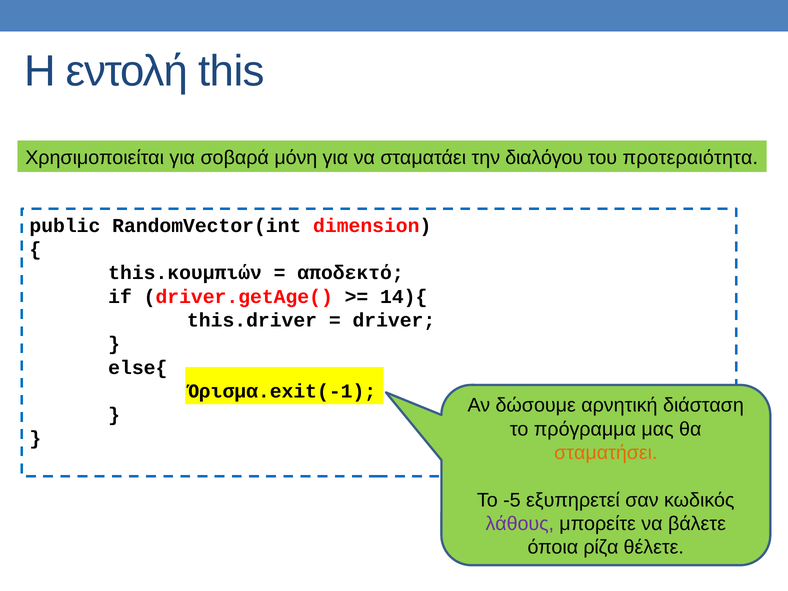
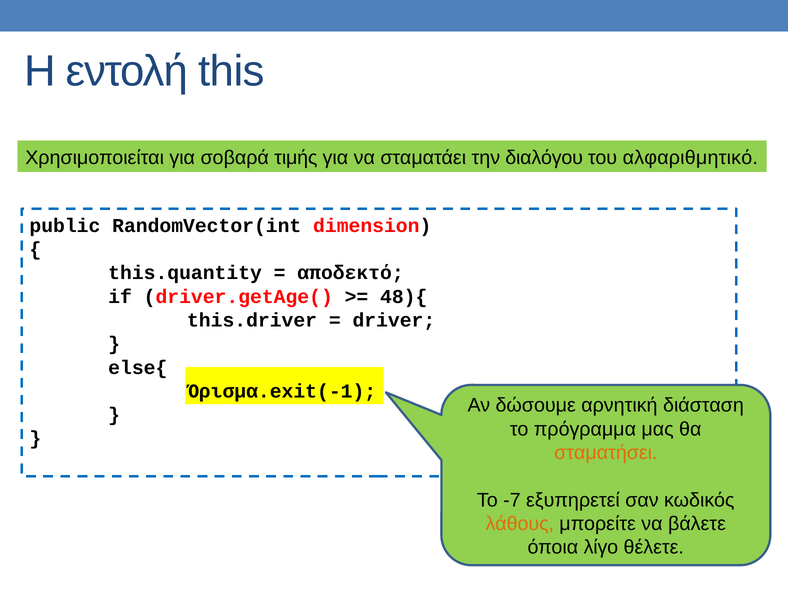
μόνη: μόνη -> τιμής (296, 158)
προτεραιότητα: προτεραιότητα -> αλφαριθμητικό (690, 158)
this.κουμπιών: this.κουμπιών -> this.quantity (185, 273)
14){: 14){ -> 48){ (404, 297)
-5: -5 -> -7 (512, 500)
λάθους colour: purple -> orange (520, 524)
ρίζα: ρίζα -> λίγο (601, 547)
